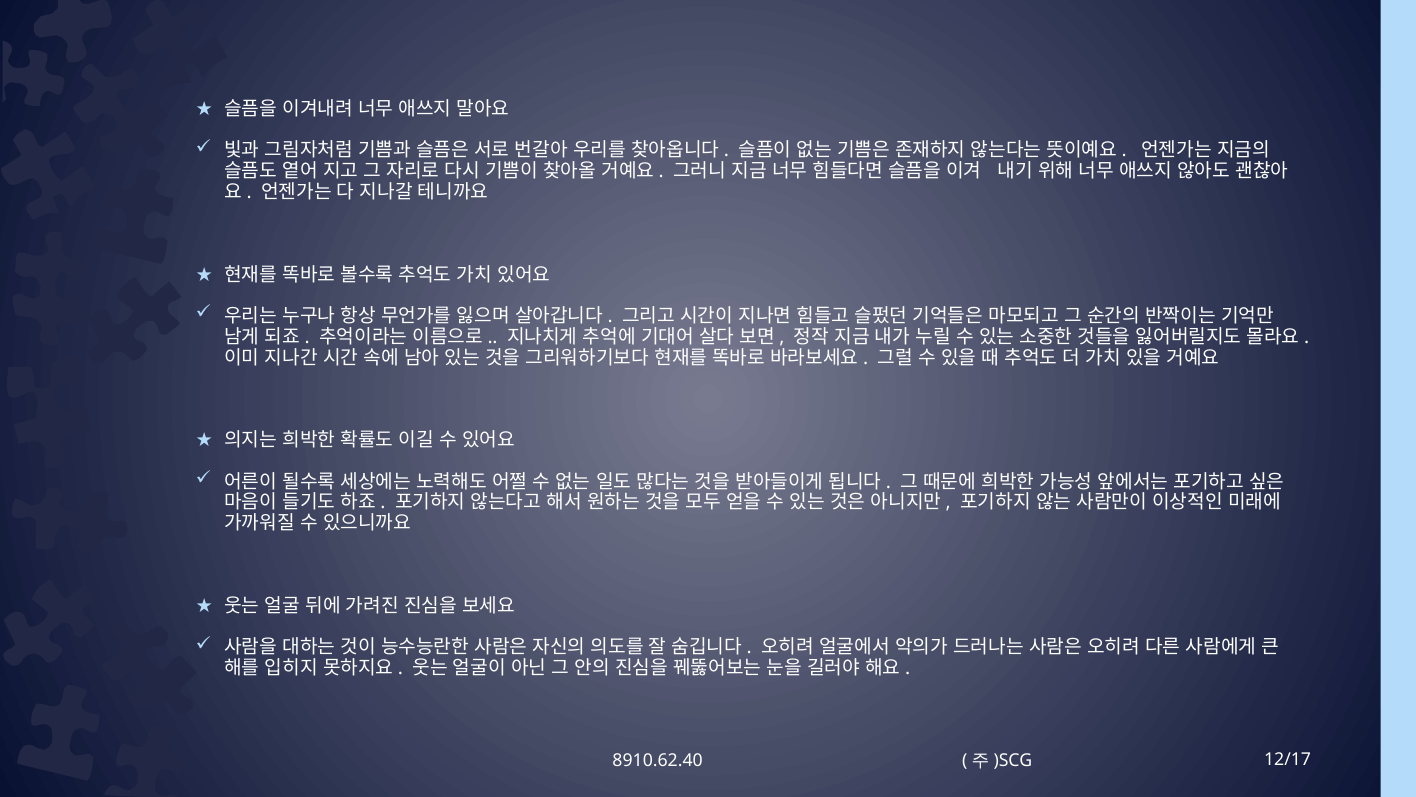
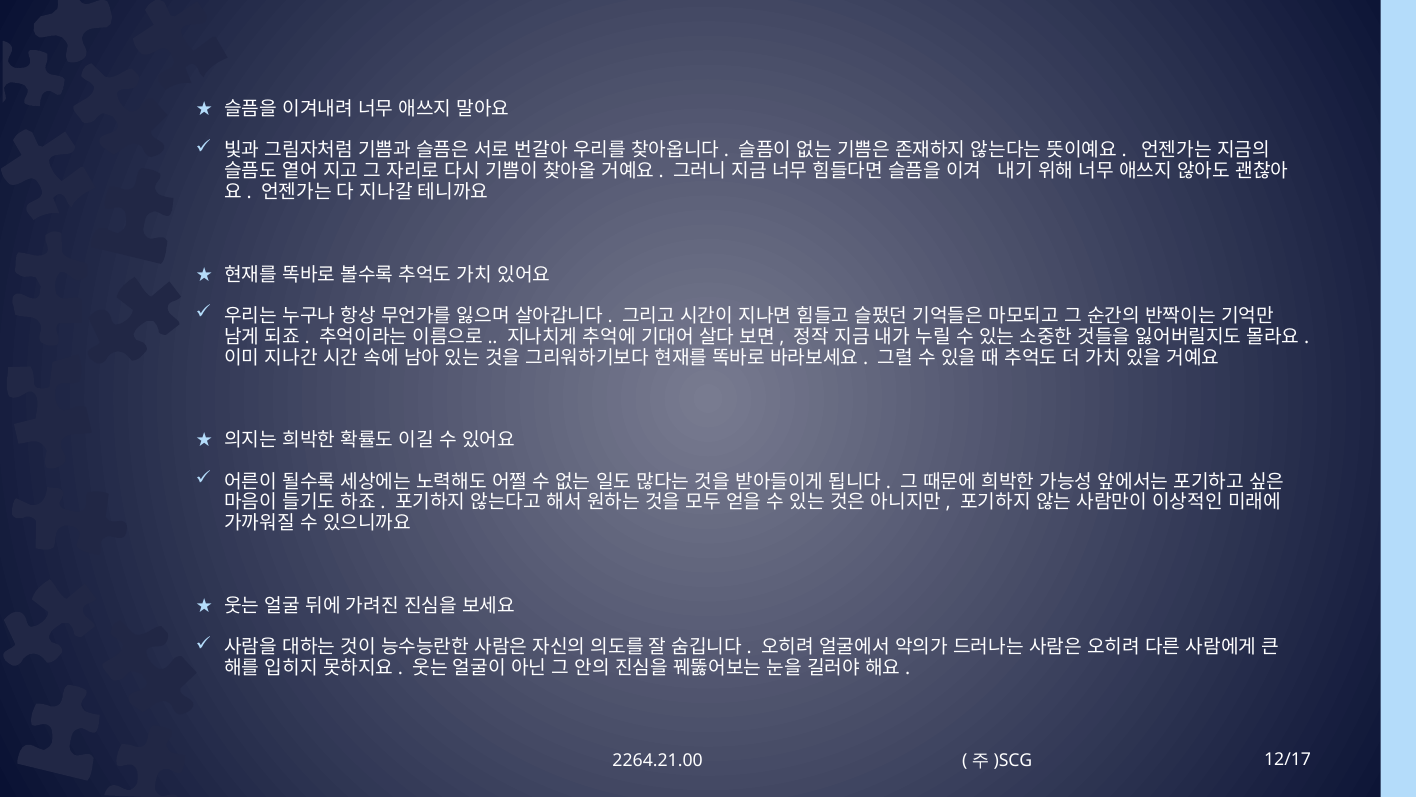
8910.62.40: 8910.62.40 -> 2264.21.00 (658, 761)
